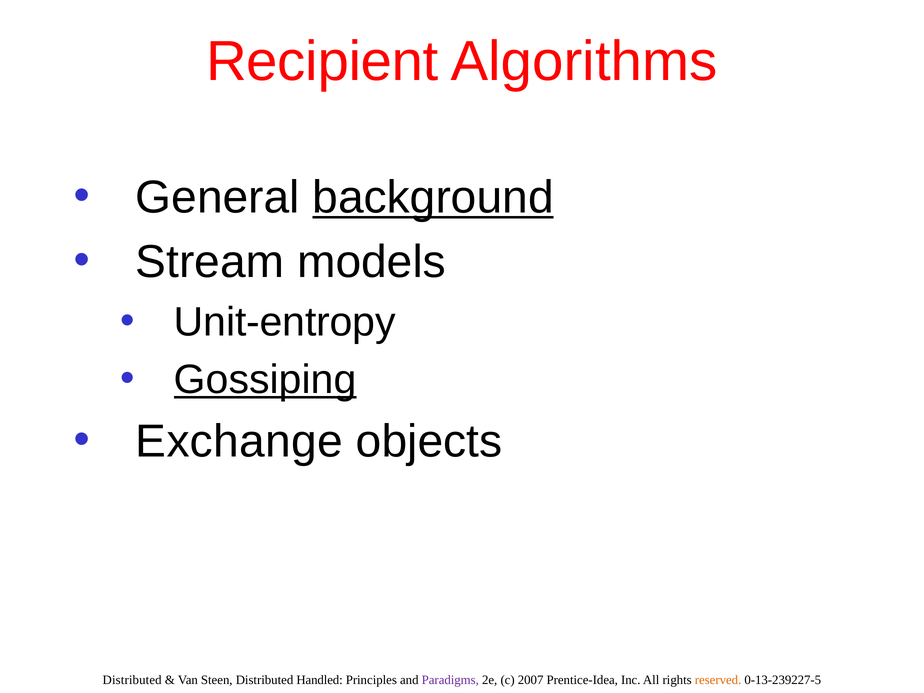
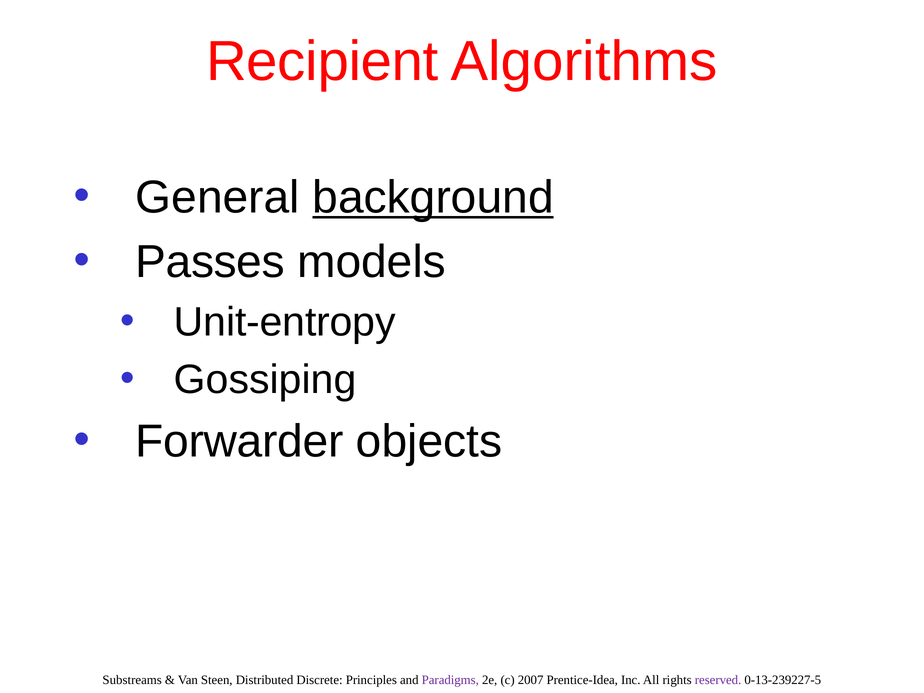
Stream: Stream -> Passes (210, 262)
Gossiping underline: present -> none (265, 380)
Exchange: Exchange -> Forwarder (240, 442)
Distributed: Distributed -> Substreams (132, 680)
Handled: Handled -> Discrete (320, 680)
reserved colour: orange -> purple (718, 680)
